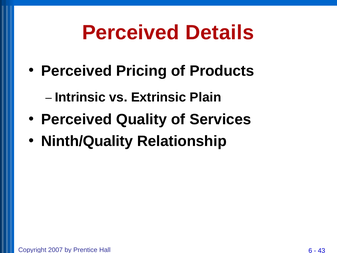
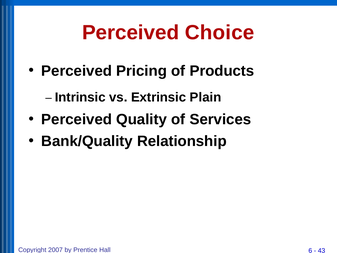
Details: Details -> Choice (220, 33)
Ninth/Quality: Ninth/Quality -> Bank/Quality (87, 141)
